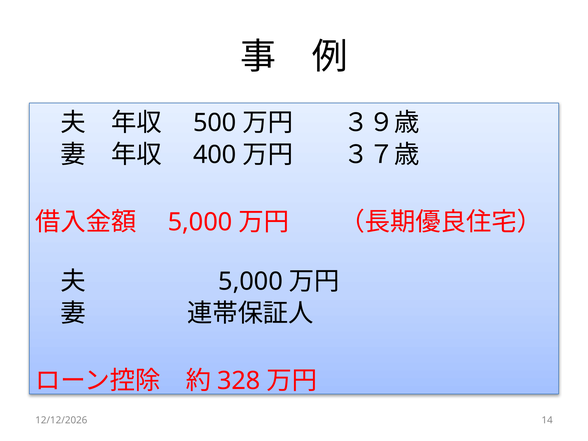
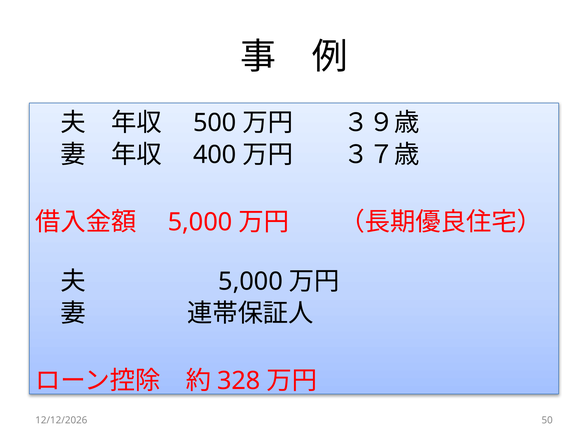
14: 14 -> 50 (547, 420)
